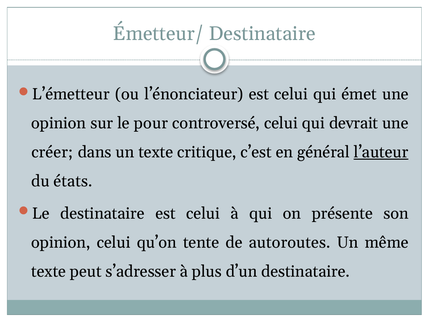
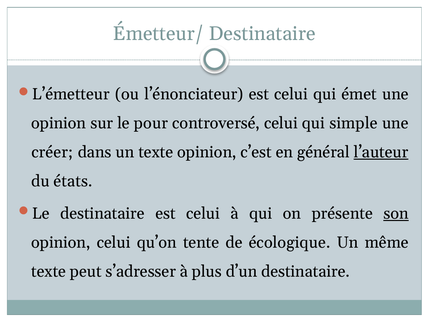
devrait: devrait -> simple (353, 123)
texte critique: critique -> opinion (207, 152)
son underline: none -> present (396, 213)
autoroutes: autoroutes -> écologique (290, 242)
